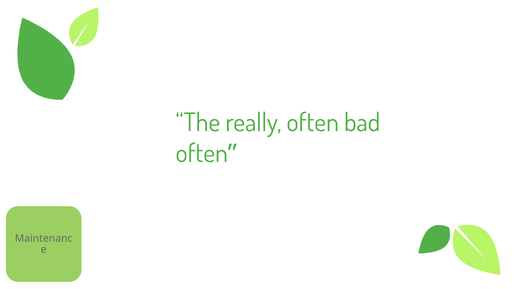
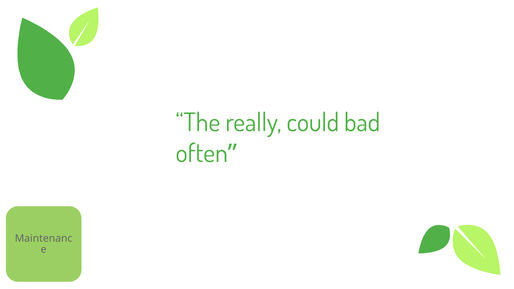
really often: often -> could (313, 123)
